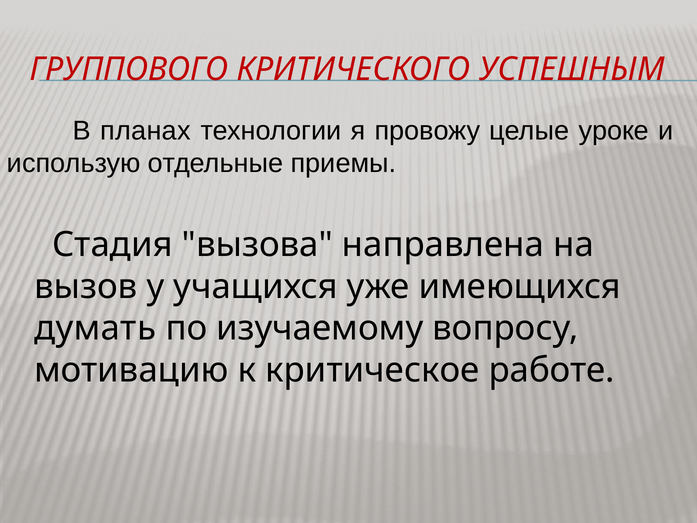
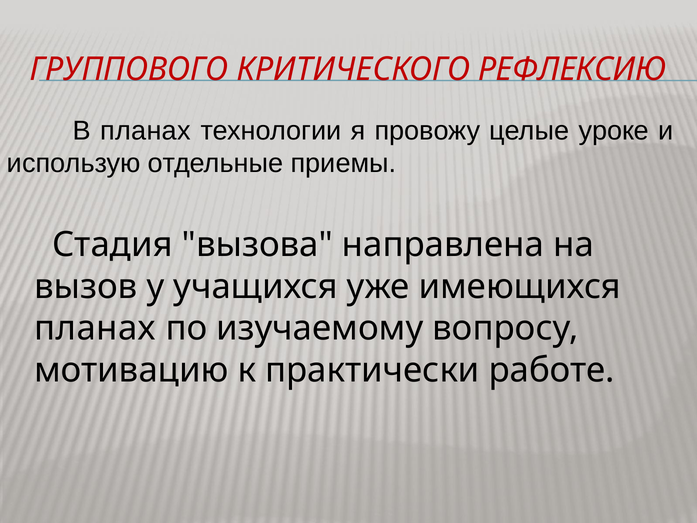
УСПЕШНЫМ: УСПЕШНЫМ -> РЕФЛЕКСИЮ (572, 69)
думать: думать -> планах (95, 328)
критическое: критическое -> практически (372, 370)
